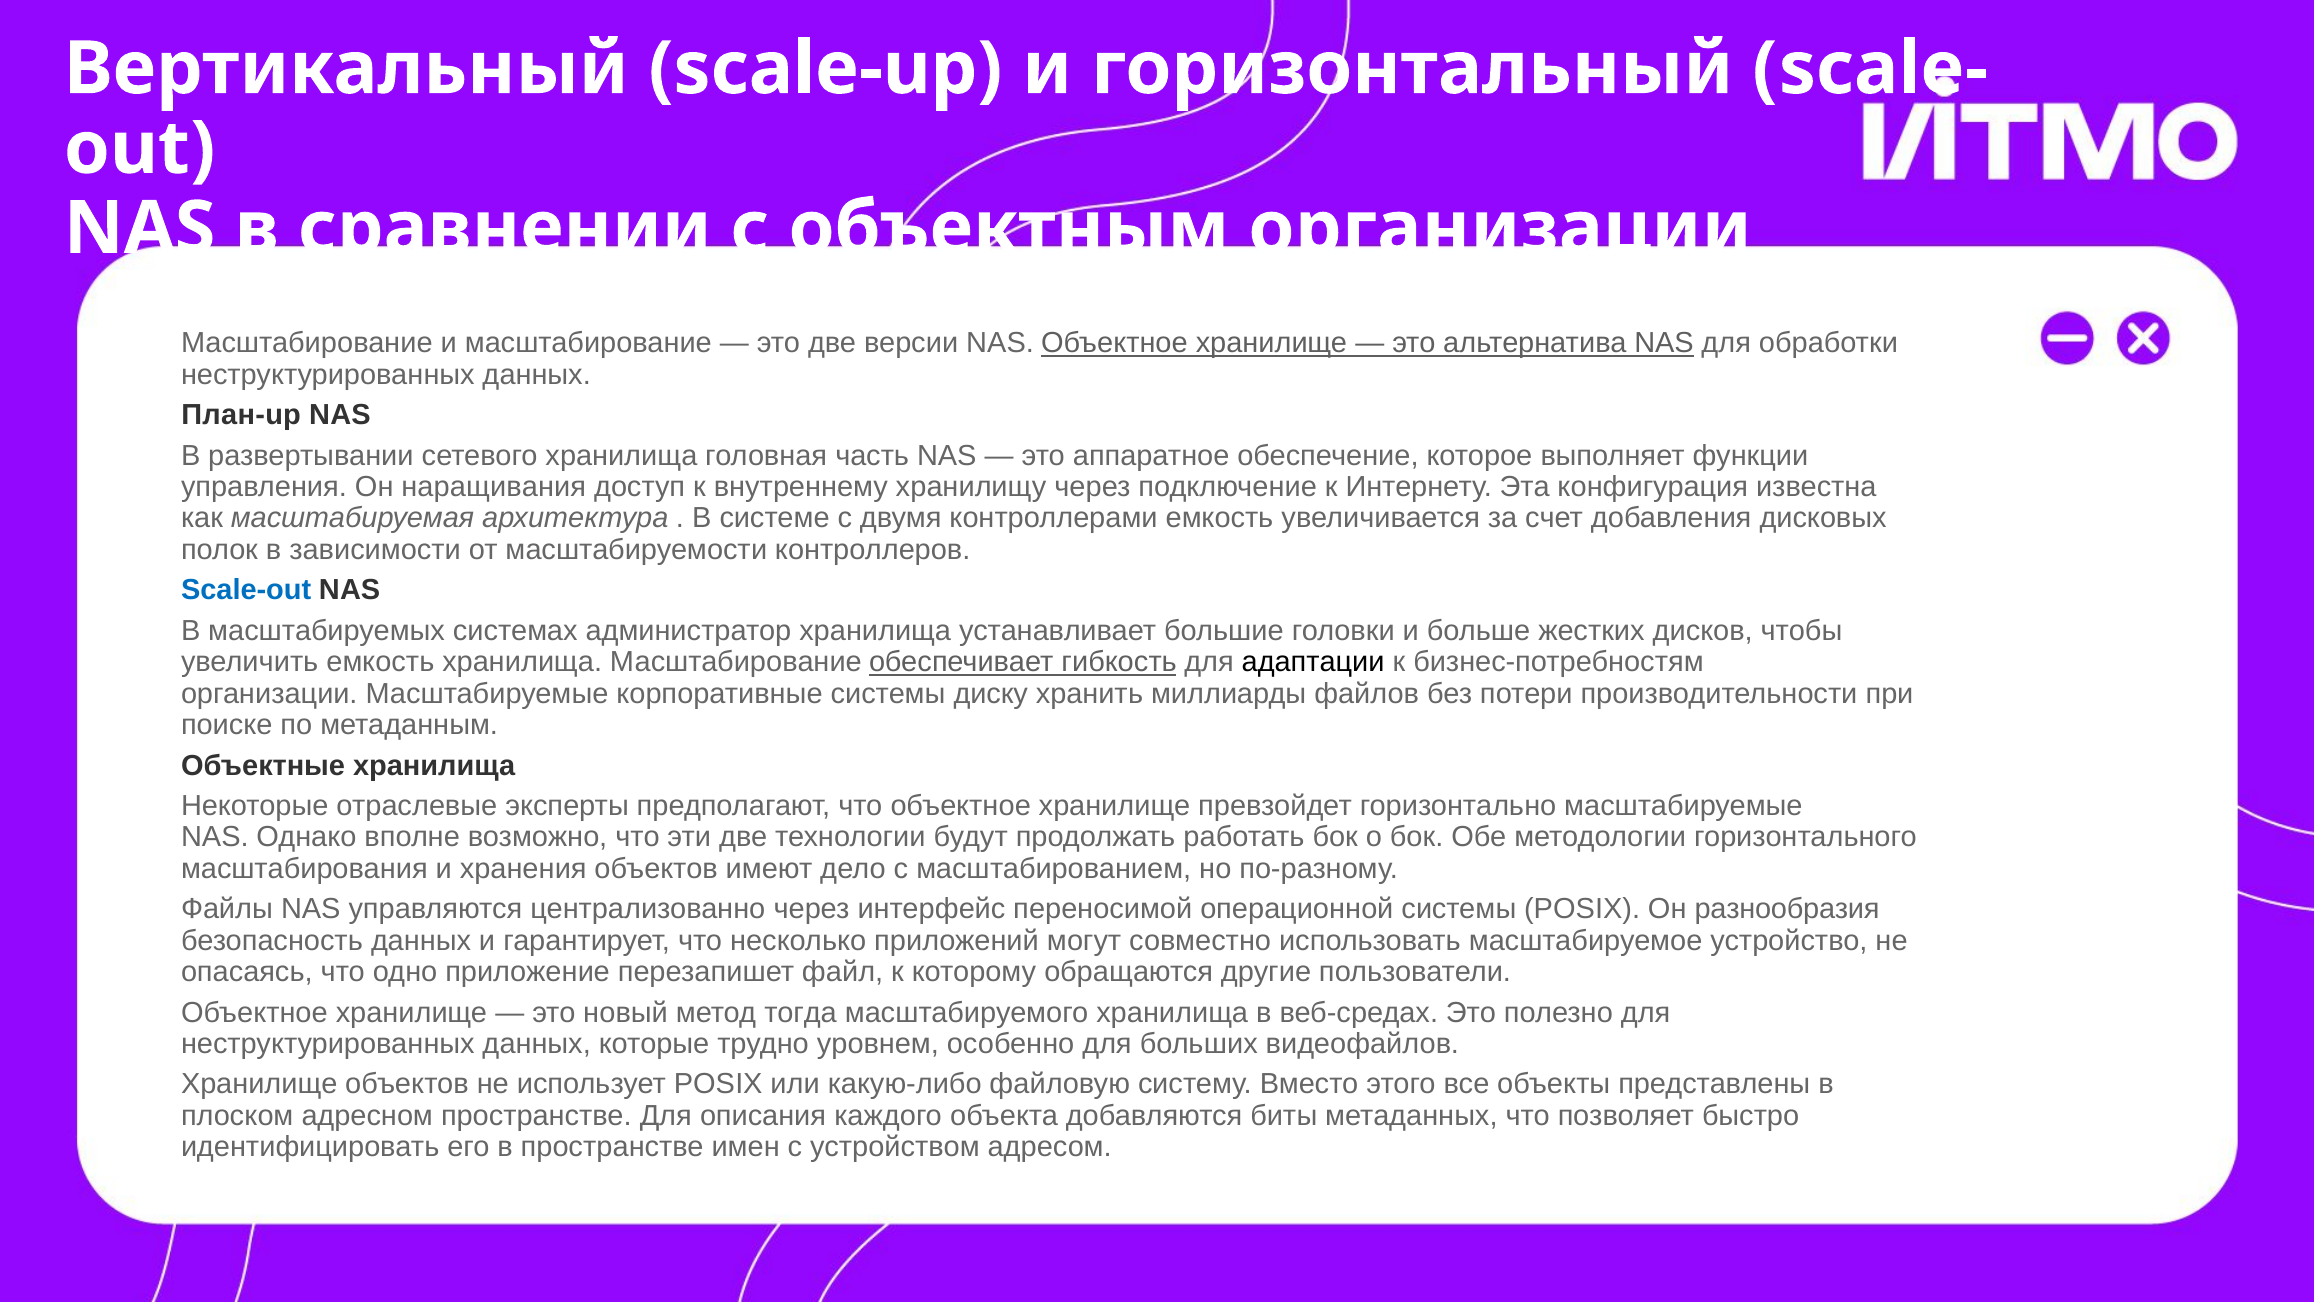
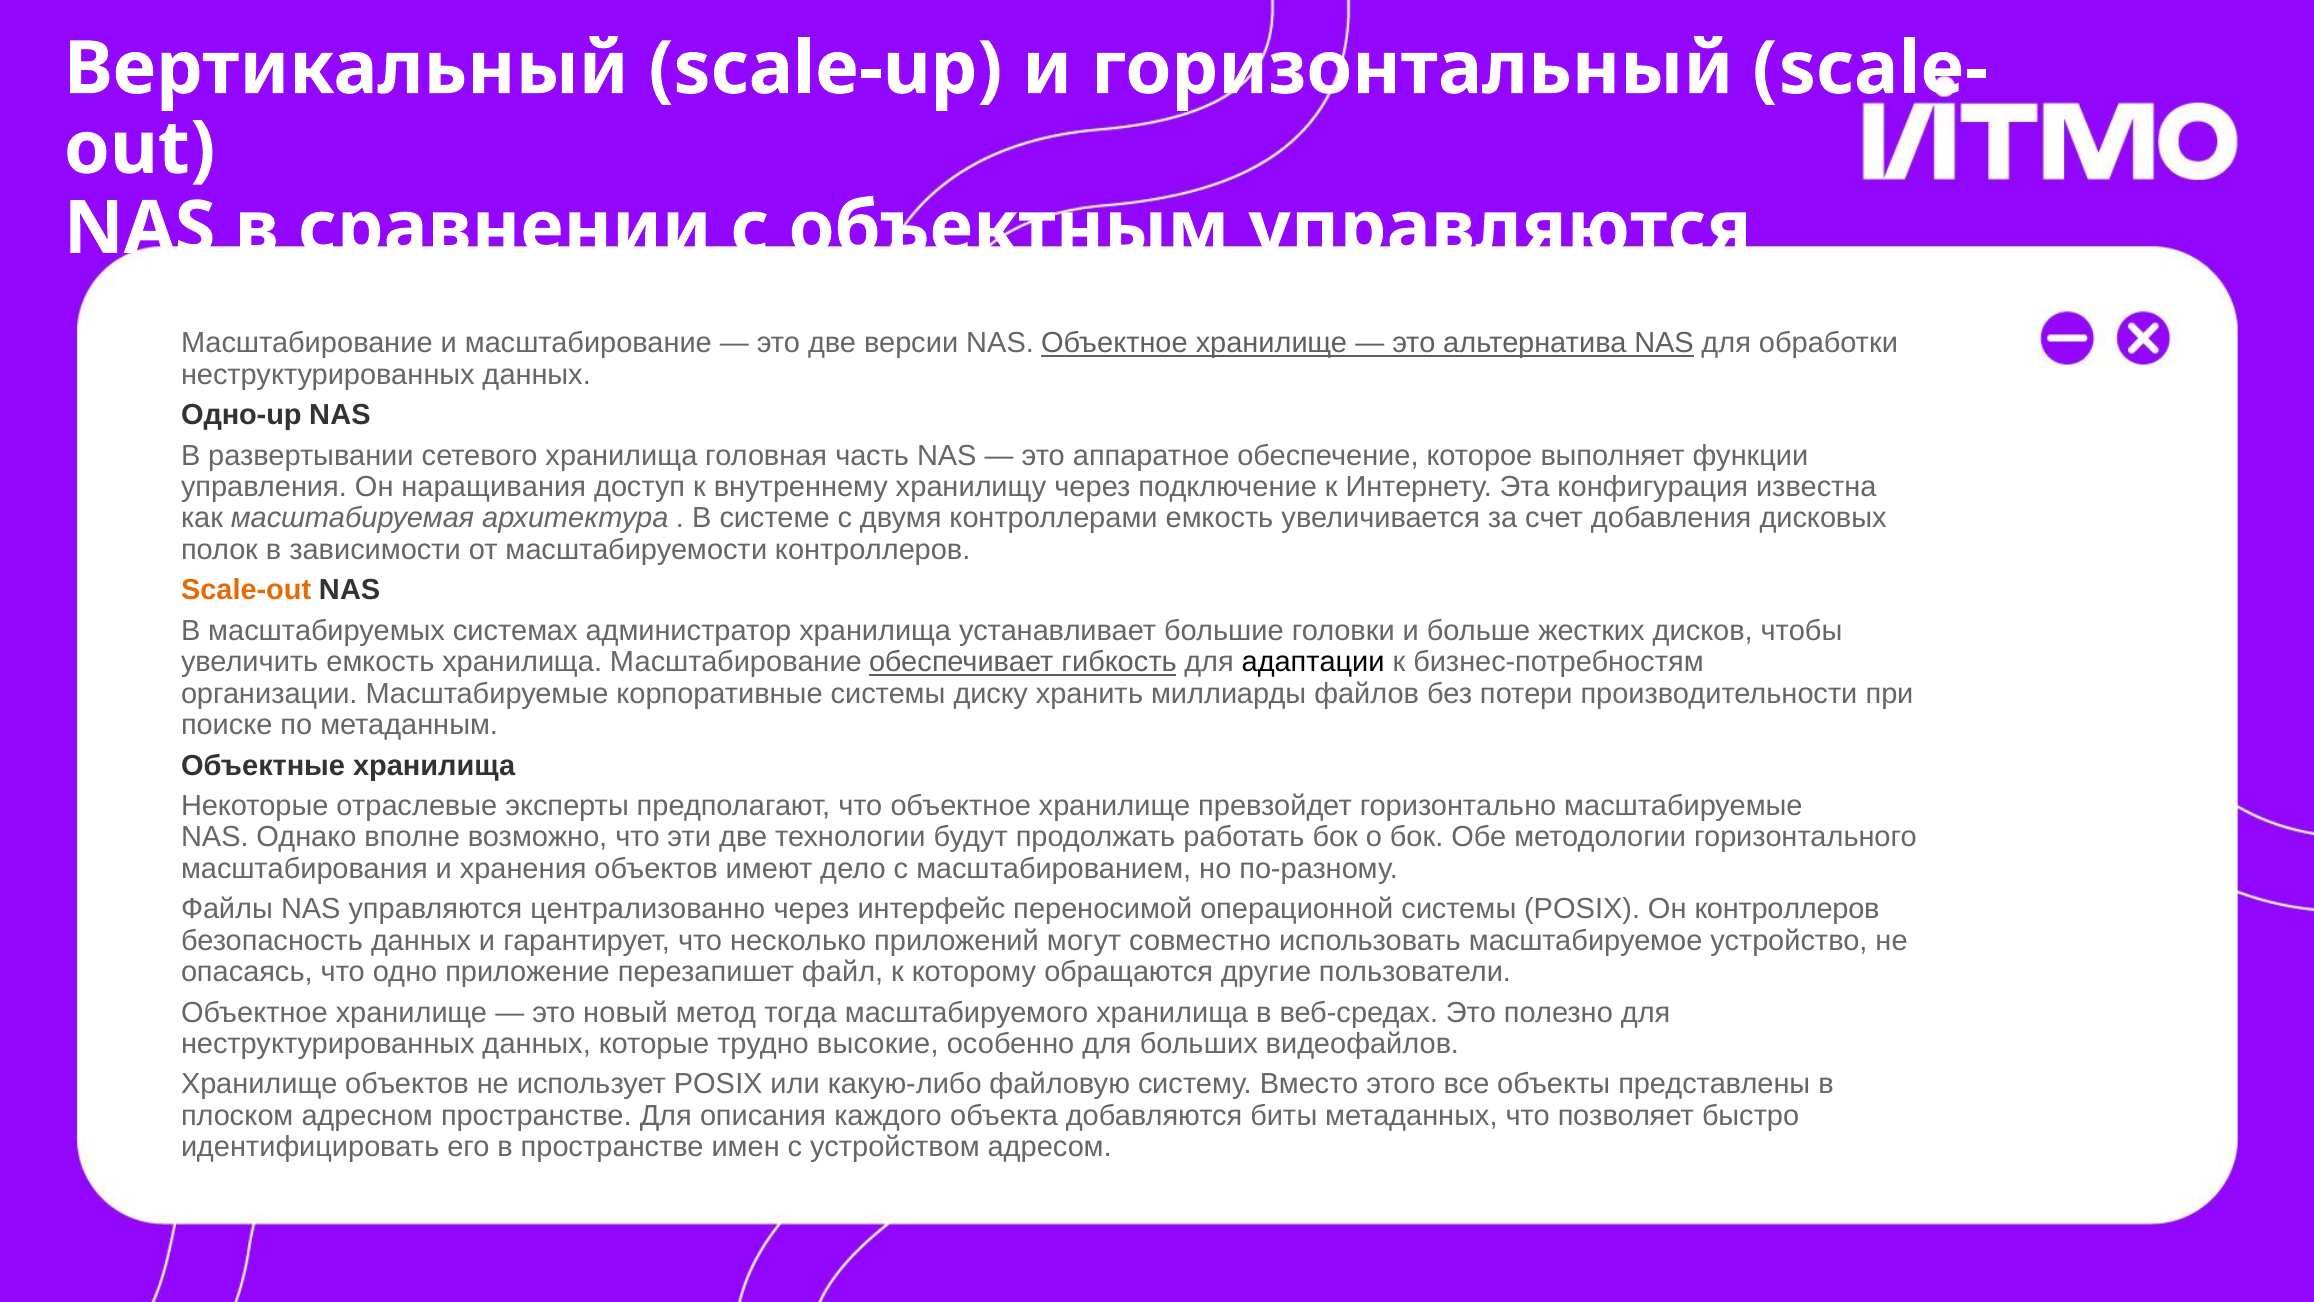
объектным организации: организации -> управляются (1500, 228)
План-up: План-up -> Одно-up (241, 415)
Scale-out colour: blue -> orange (246, 590)
Он разнообразия: разнообразия -> контроллеров (1787, 909)
уровнем: уровнем -> высокие (878, 1044)
